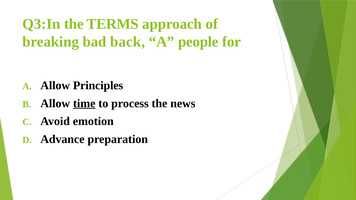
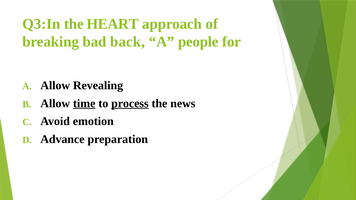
TERMS: TERMS -> HEART (113, 24)
Principles: Principles -> Revealing (98, 86)
process underline: none -> present (130, 103)
